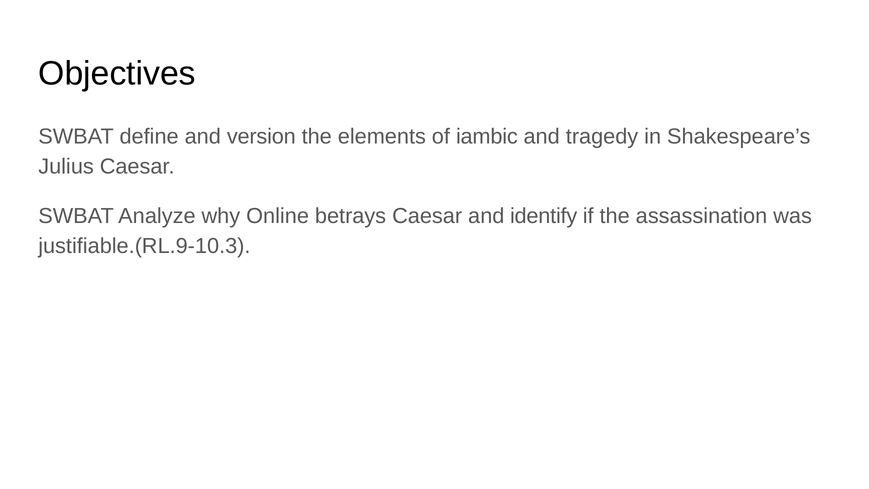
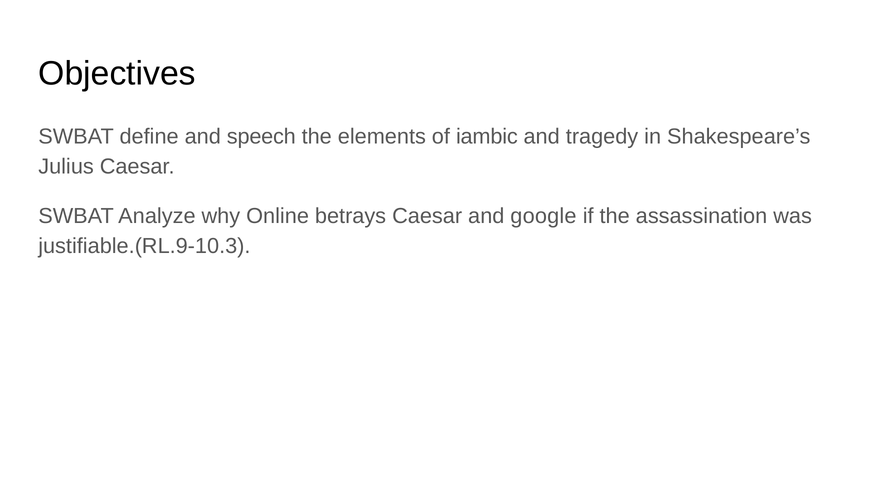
version: version -> speech (261, 137)
identify: identify -> google (543, 216)
